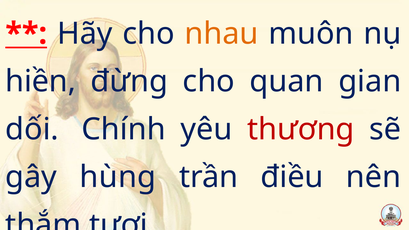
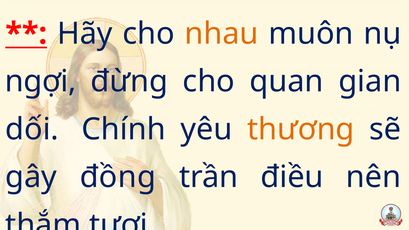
hiền: hiền -> ngợi (41, 81)
thương colour: red -> orange (301, 129)
hùng: hùng -> đồng (118, 177)
